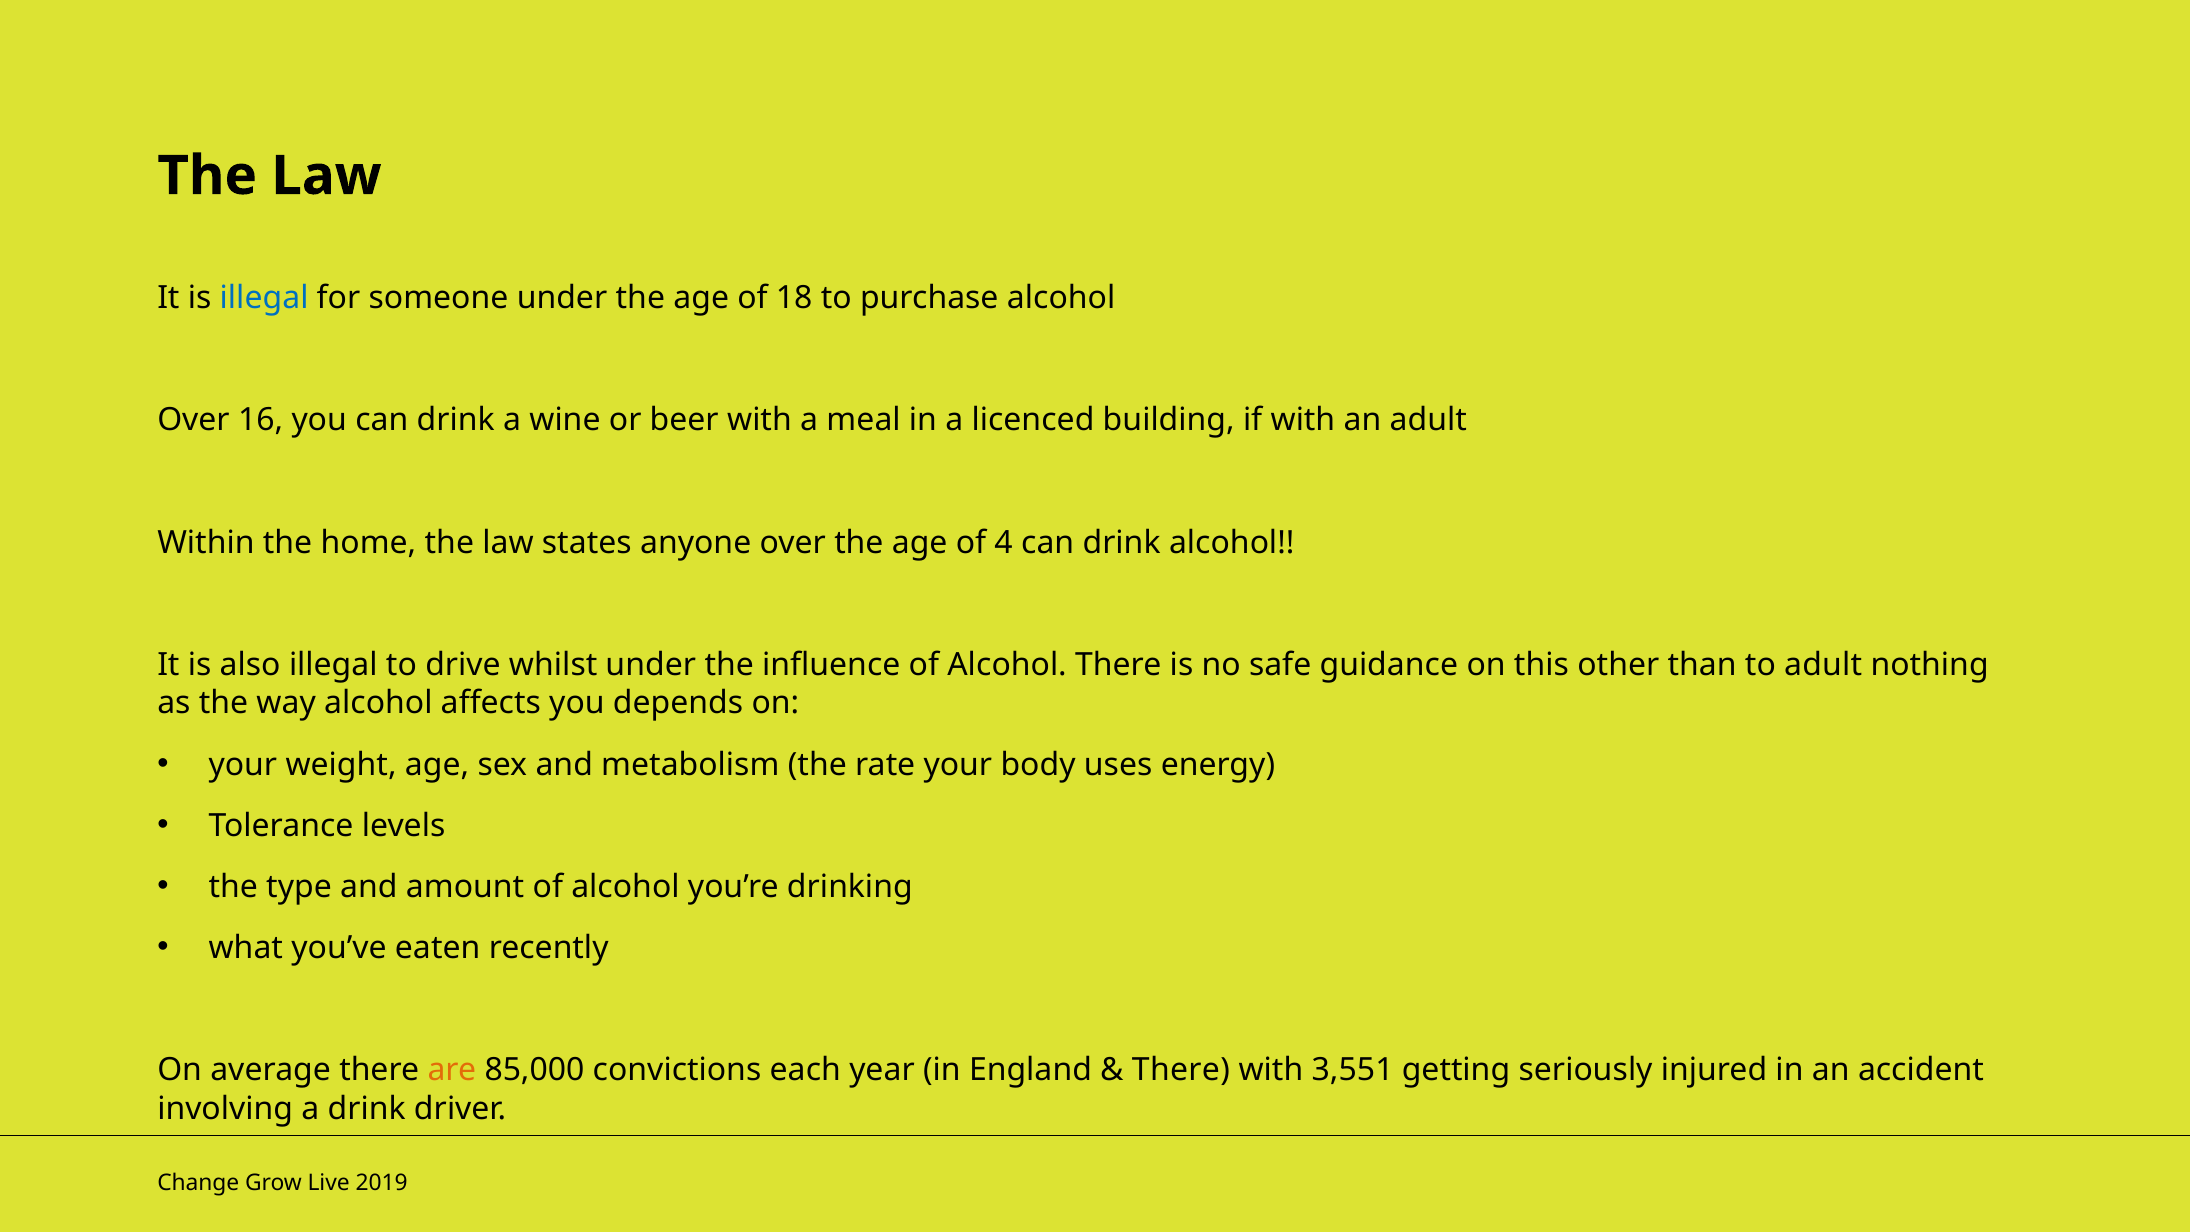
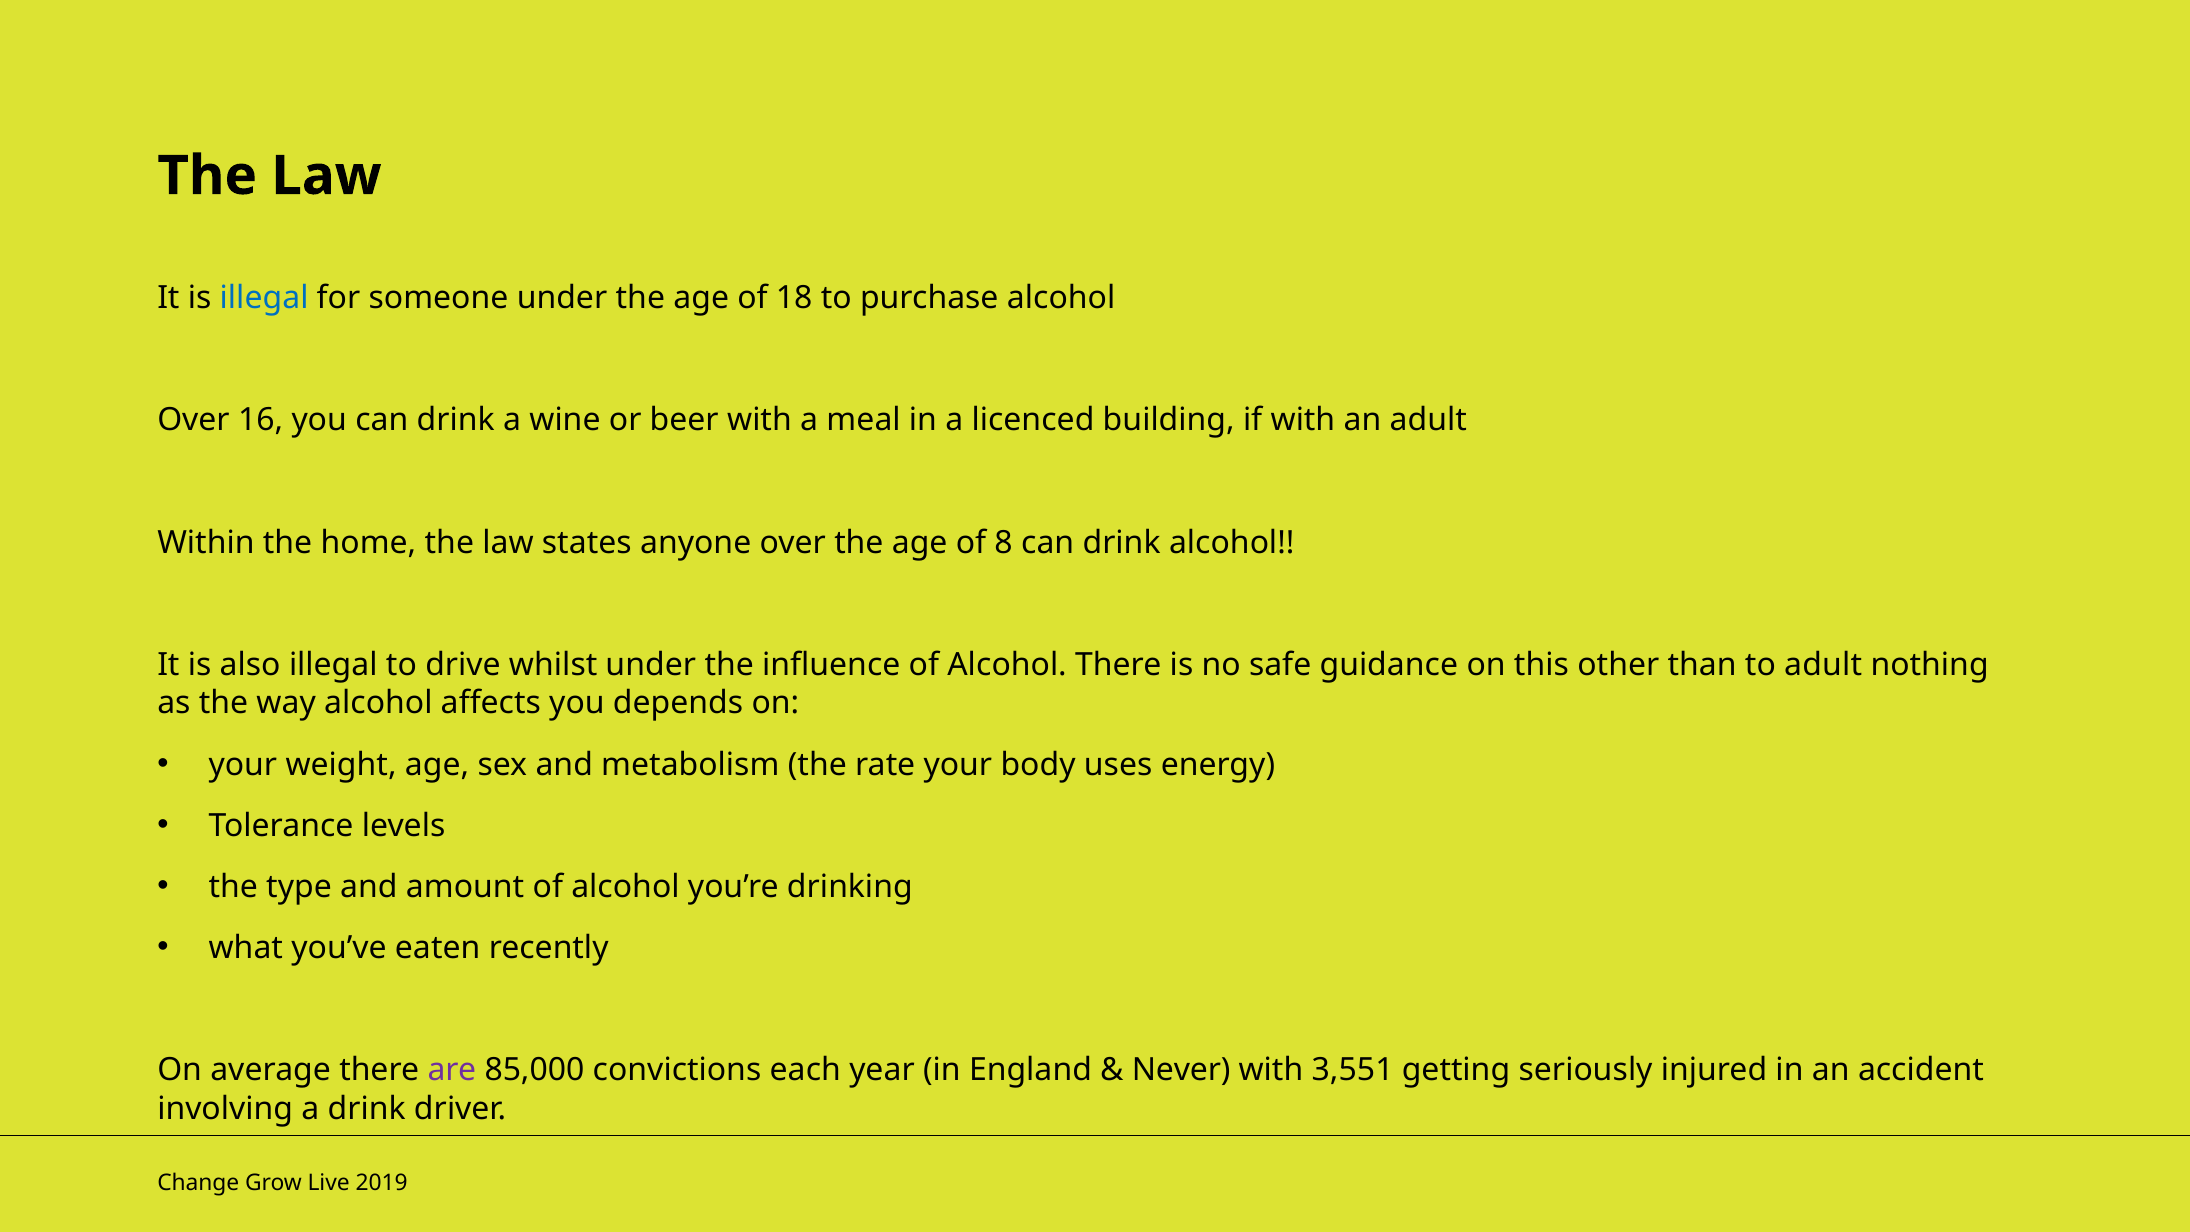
4: 4 -> 8 (1004, 543)
are colour: orange -> purple (452, 1070)
There: There -> Never (1181, 1070)
